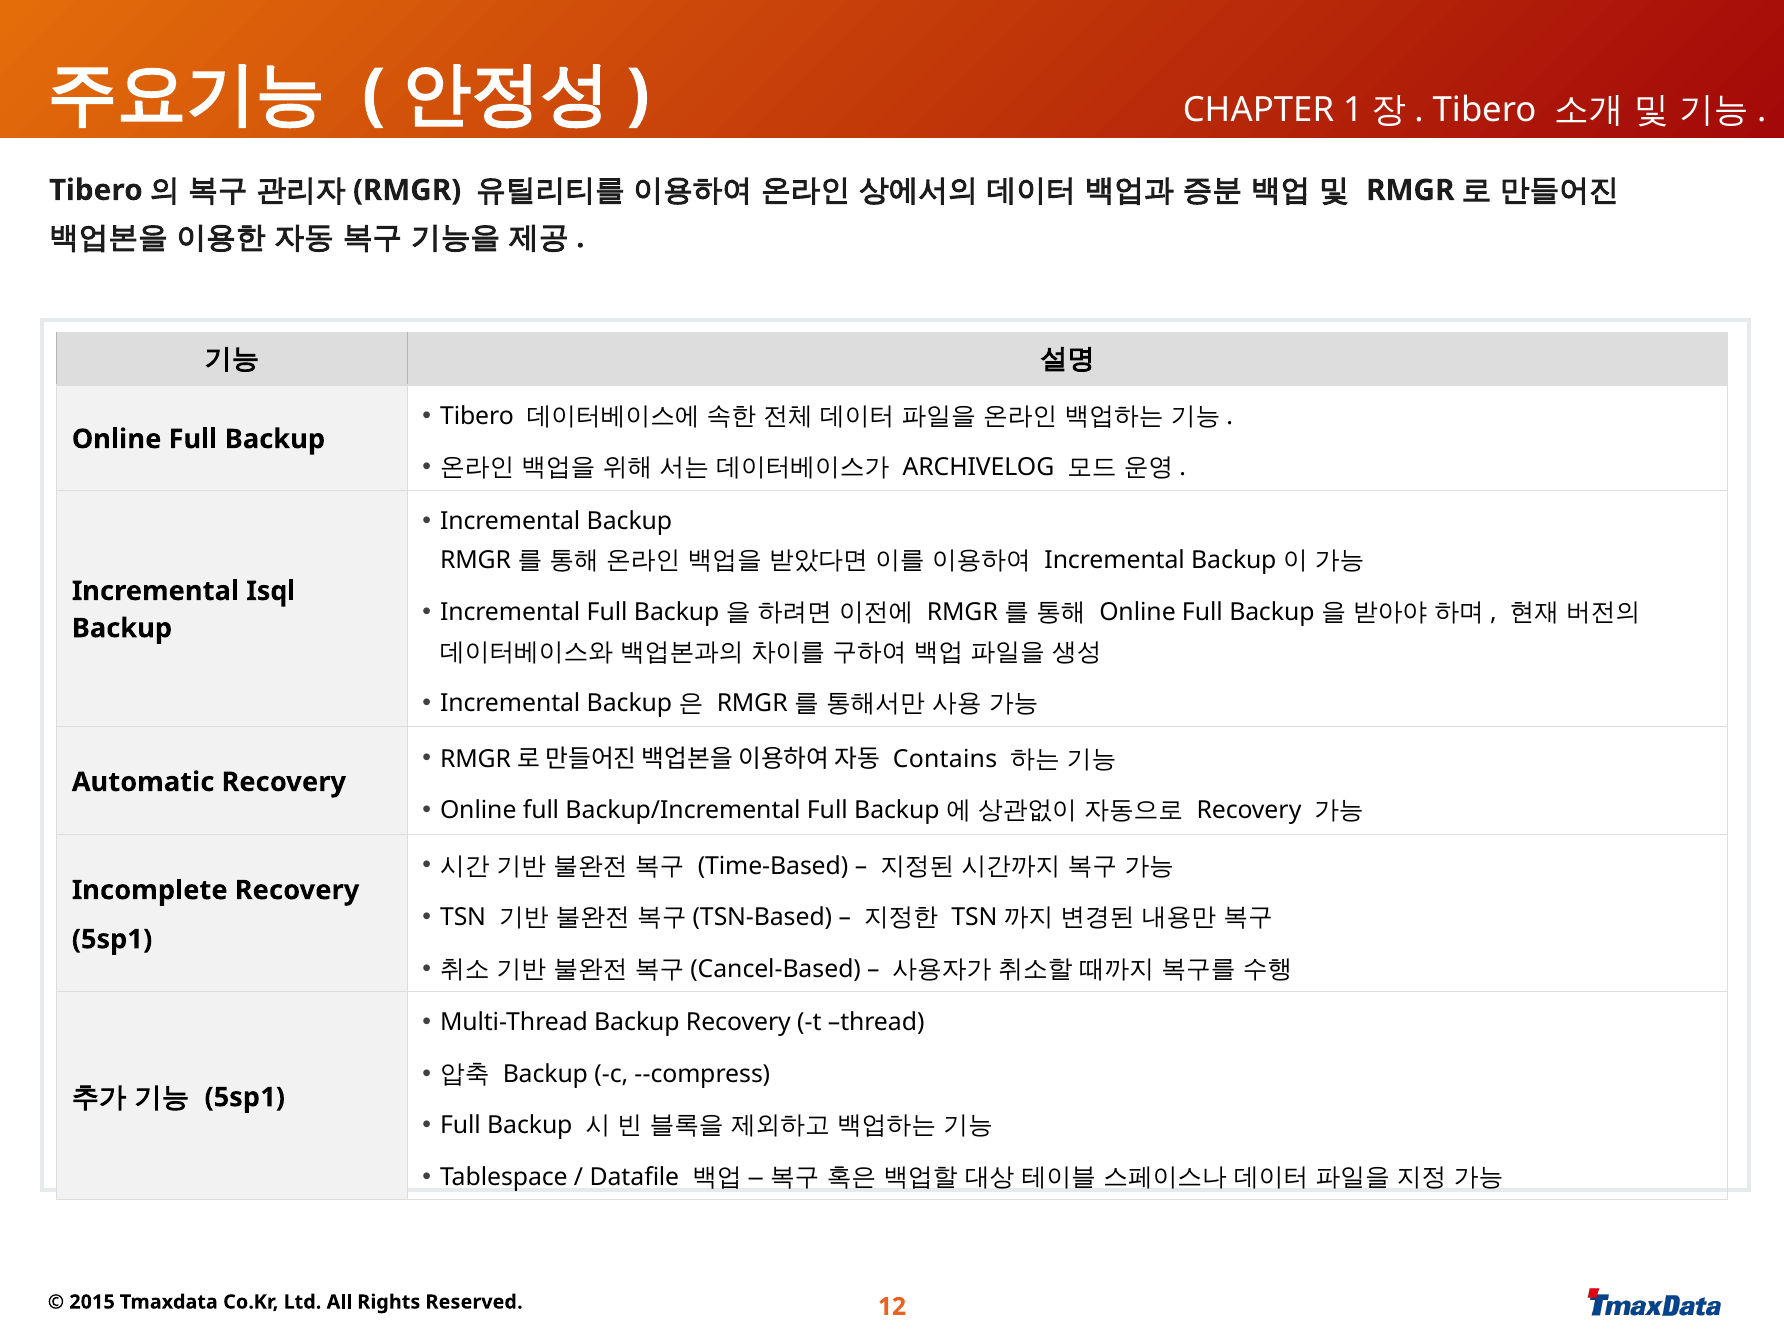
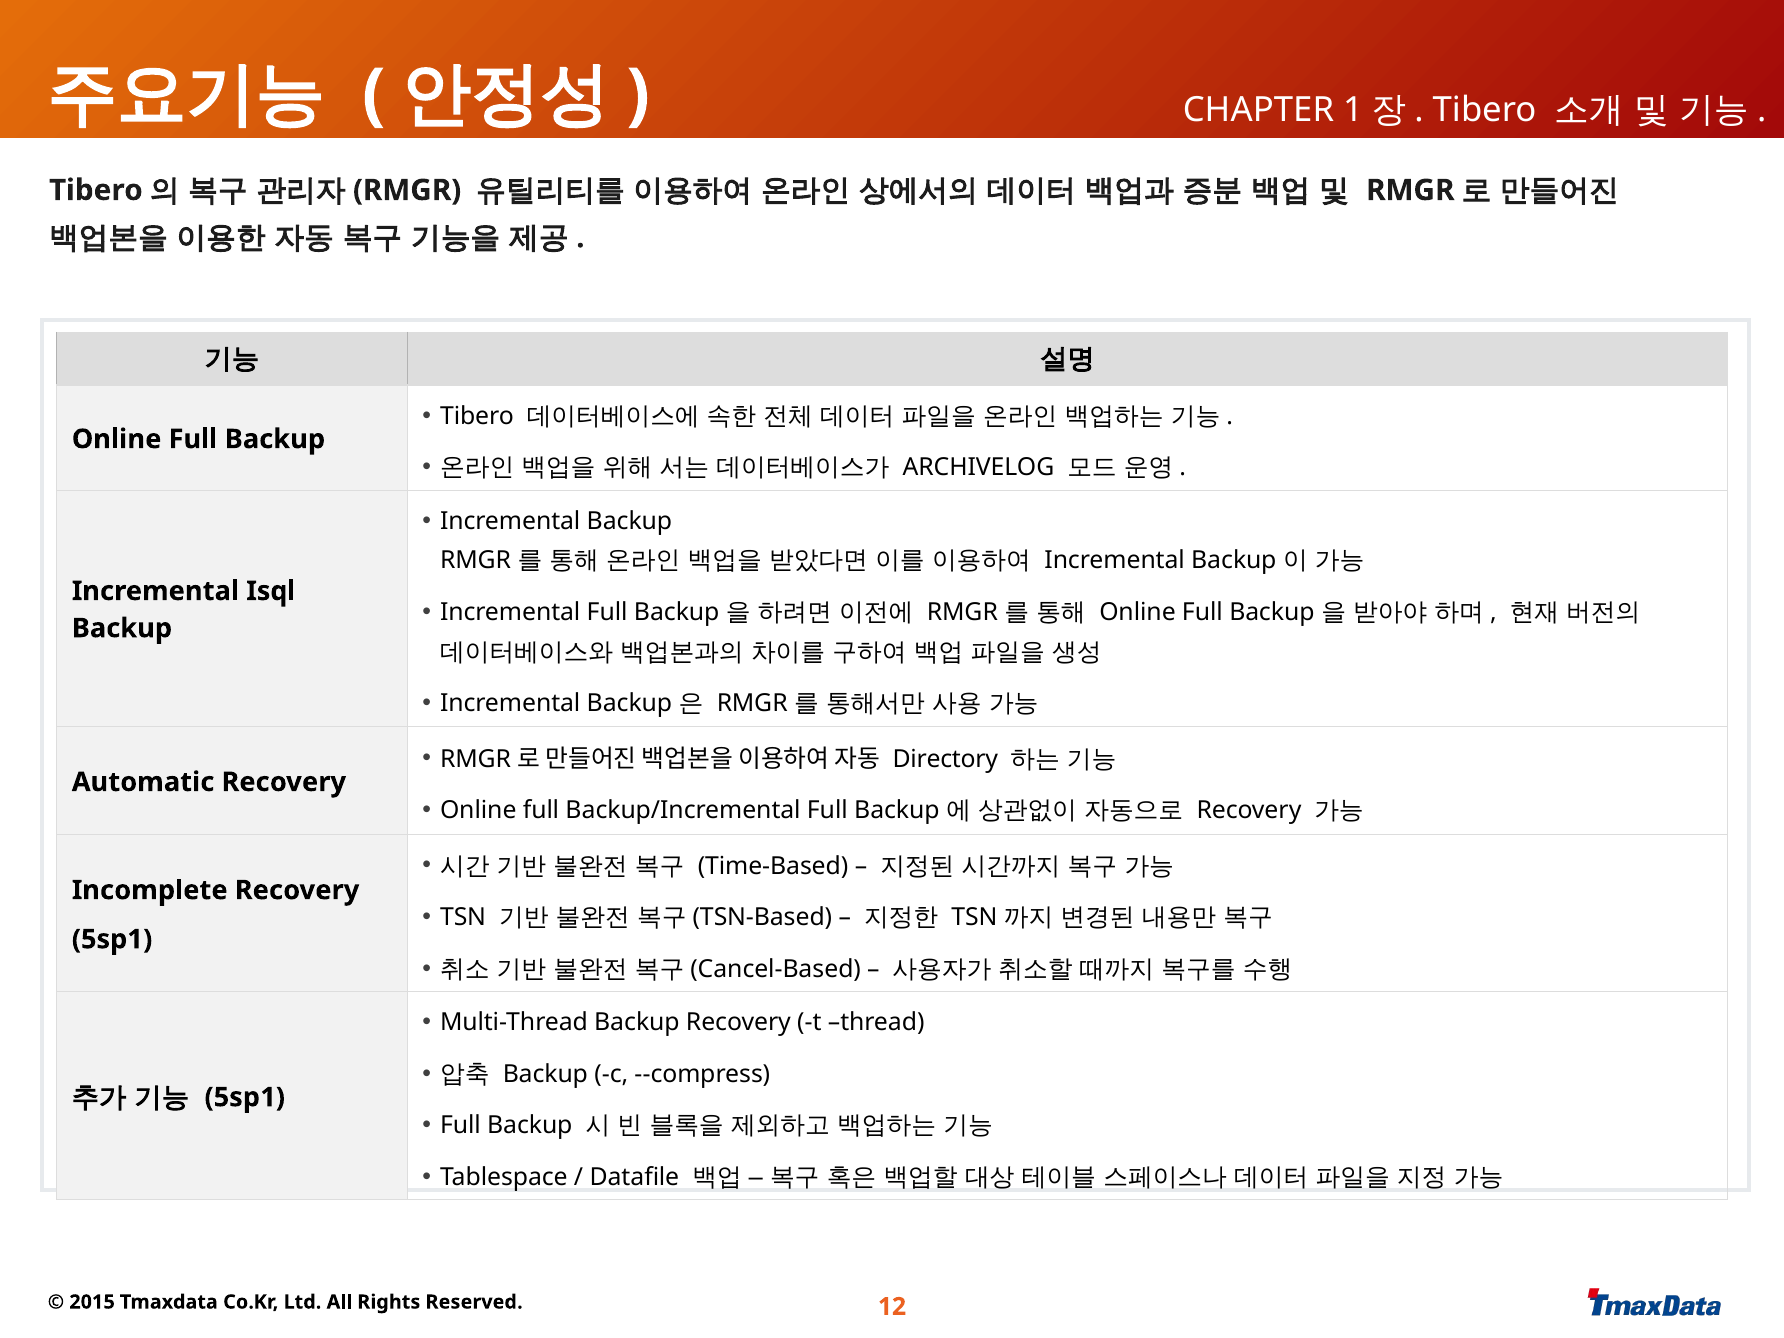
Contains: Contains -> Directory (945, 759)
